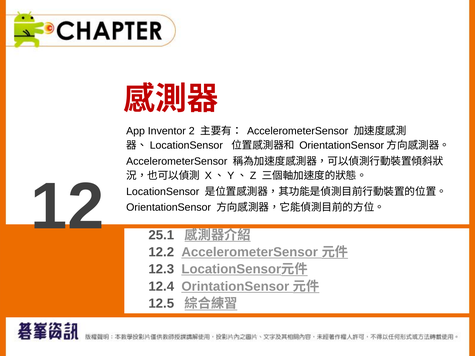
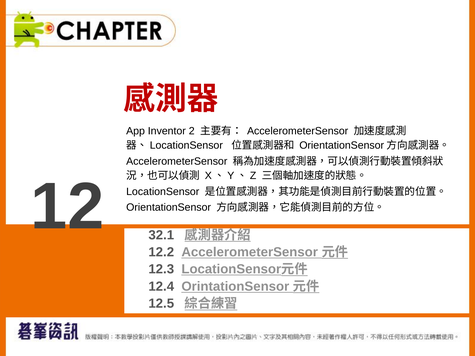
25.1: 25.1 -> 32.1 (161, 235)
